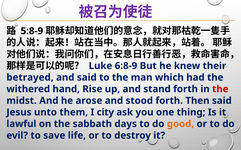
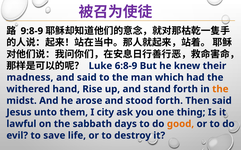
5:8-9: 5:8-9 -> 9:8-9 (32, 31)
betrayed: betrayed -> madness (30, 78)
the colour: red -> orange (220, 89)
